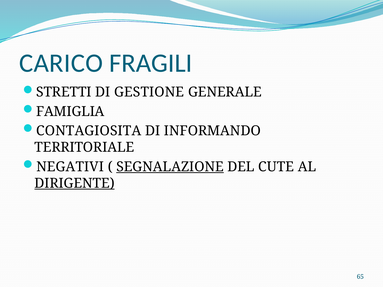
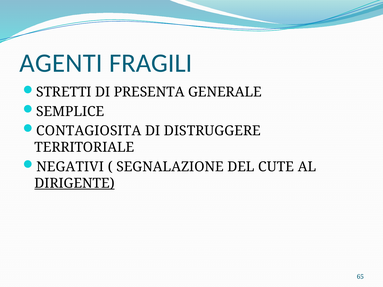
CARICO: CARICO -> AGENTI (61, 63)
GESTIONE: GESTIONE -> PRESENTA (149, 92)
FAMIGLIA: FAMIGLIA -> SEMPLICE (70, 112)
INFORMANDO: INFORMANDO -> DISTRUGGERE (212, 131)
SEGNALAZIONE underline: present -> none (170, 167)
